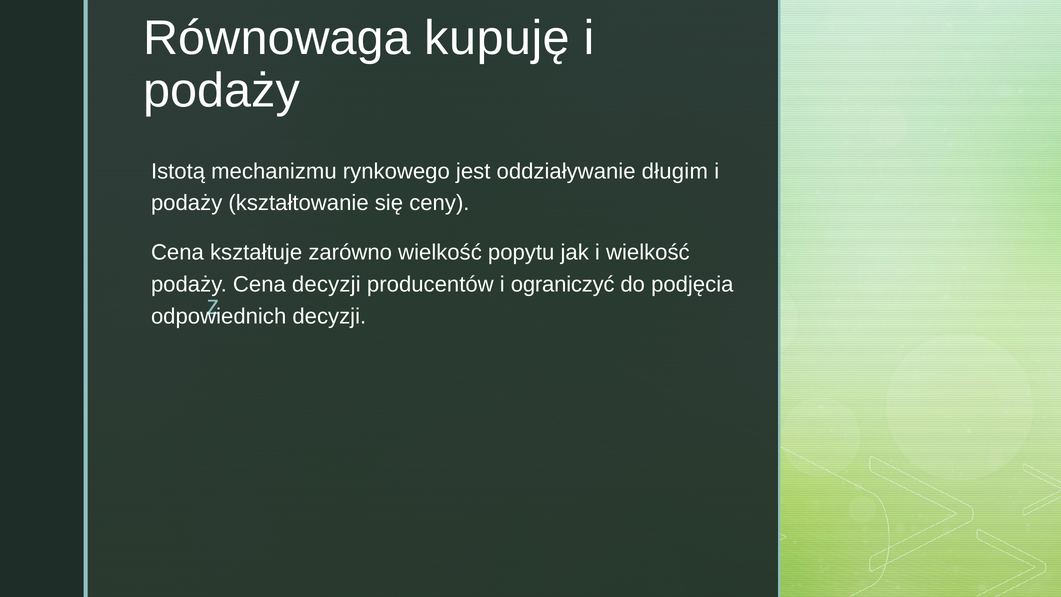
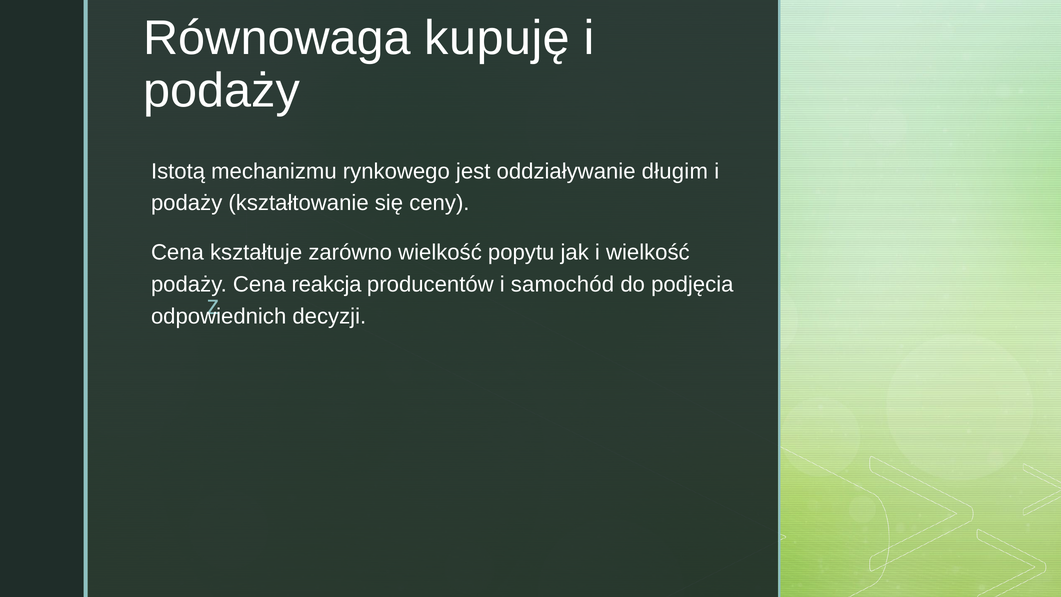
Cena decyzji: decyzji -> reakcja (327, 284)
ograniczyć: ograniczyć -> samochód (562, 284)
